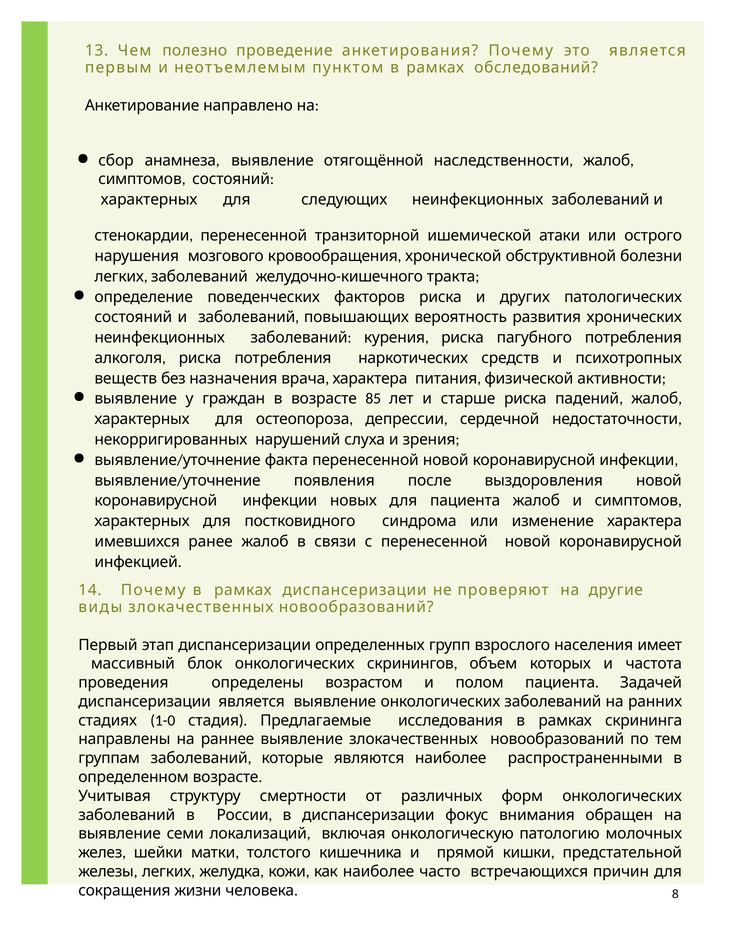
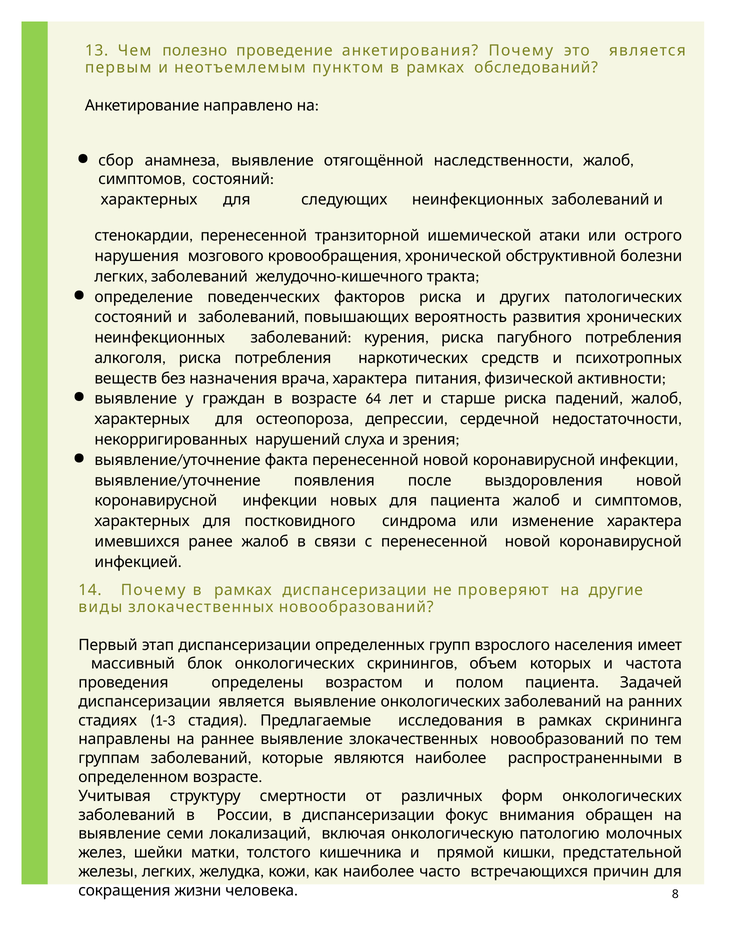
85: 85 -> 64 (373, 399)
1-0: 1-0 -> 1-3 (163, 720)
